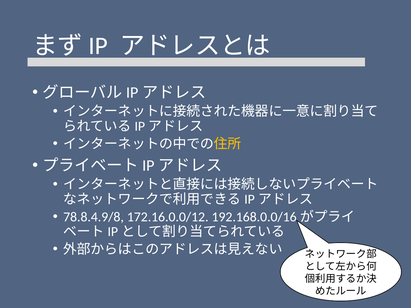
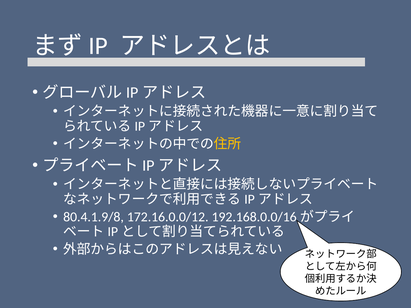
78.8.4.9/8: 78.8.4.9/8 -> 80.4.1.9/8 (94, 217)
